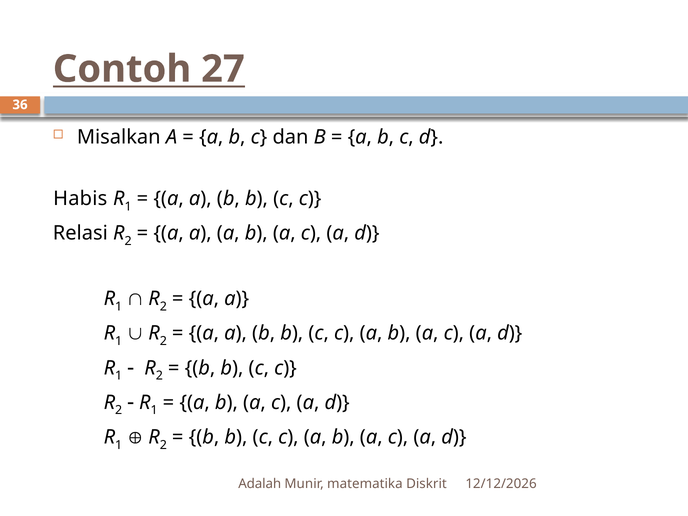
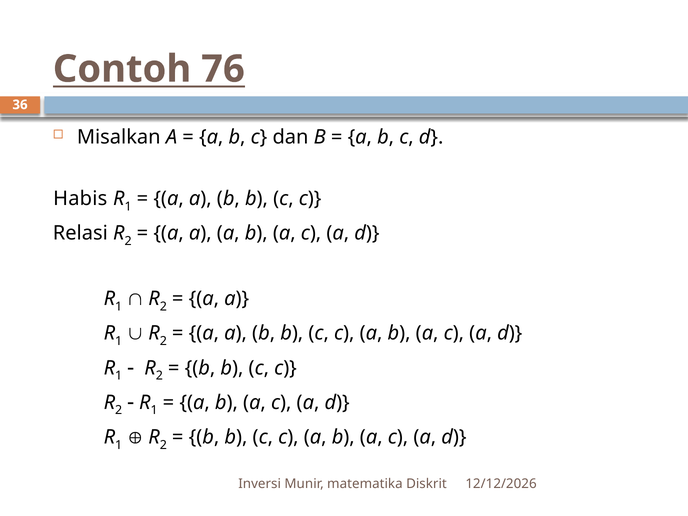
27: 27 -> 76 (223, 69)
Adalah: Adalah -> Inversi (260, 484)
